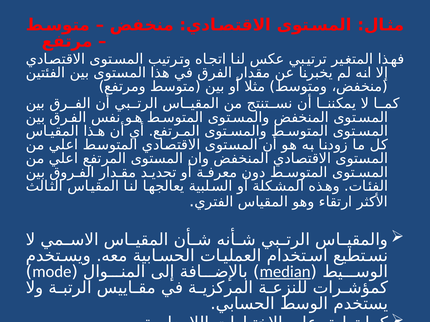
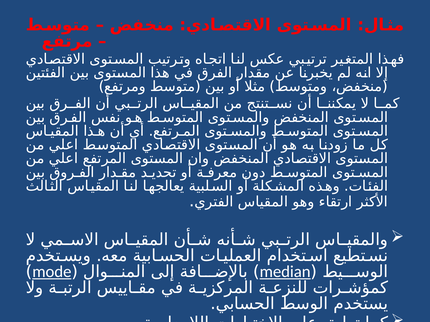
mode underline: none -> present (52, 272)
